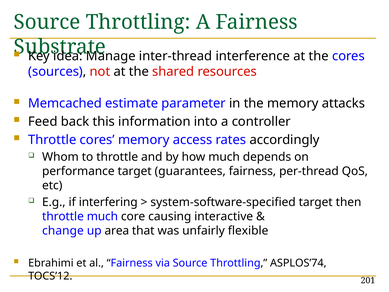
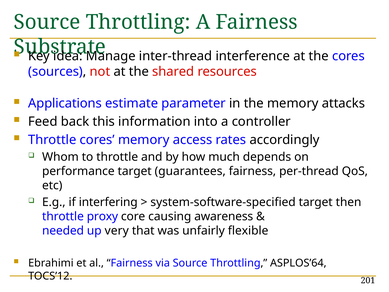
Memcached: Memcached -> Applications (65, 103)
throttle much: much -> proxy (102, 216)
interactive: interactive -> awareness (224, 216)
change: change -> needed (63, 231)
area: area -> very (117, 231)
ASPLOS’74: ASPLOS’74 -> ASPLOS’64 (298, 263)
